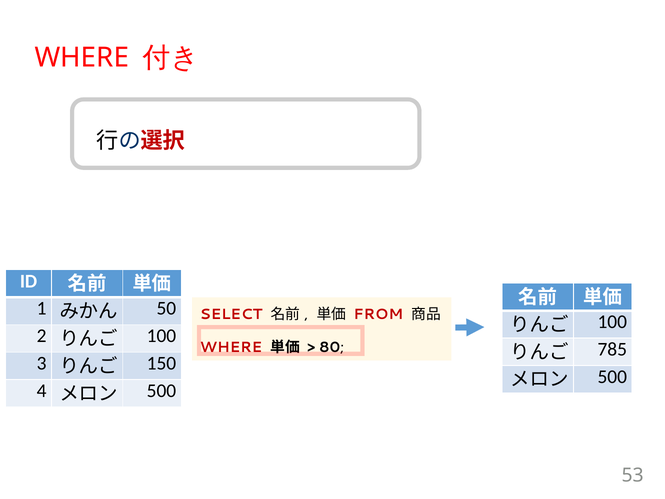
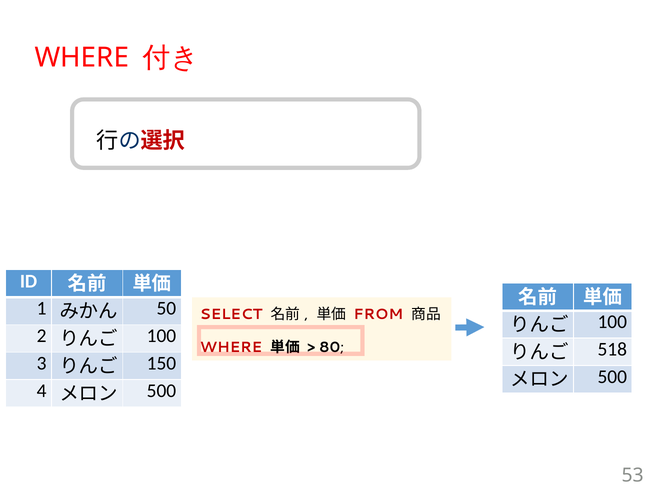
785: 785 -> 518 (612, 349)
